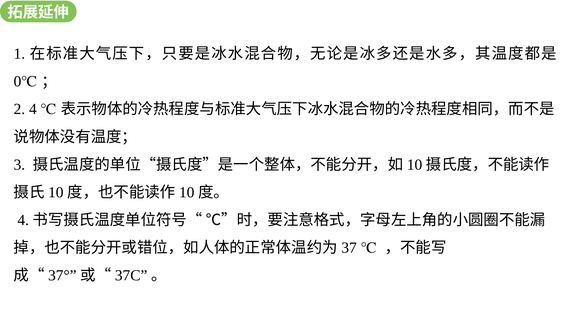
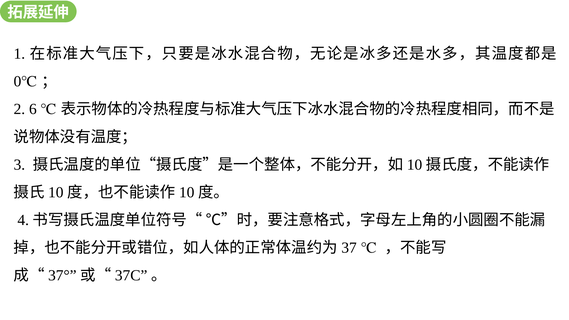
4: 4 -> 6 (33, 109)
